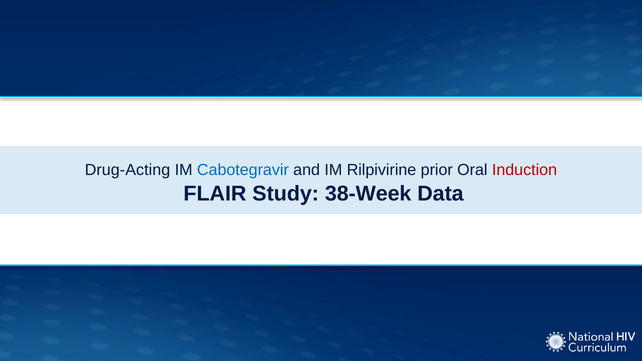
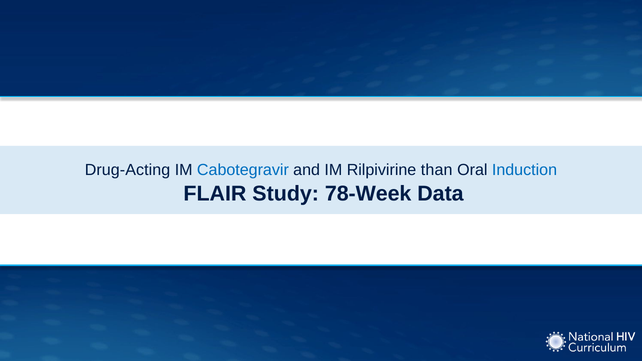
prior: prior -> than (437, 170)
Induction colour: red -> blue (524, 170)
38-Week: 38-Week -> 78-Week (368, 194)
